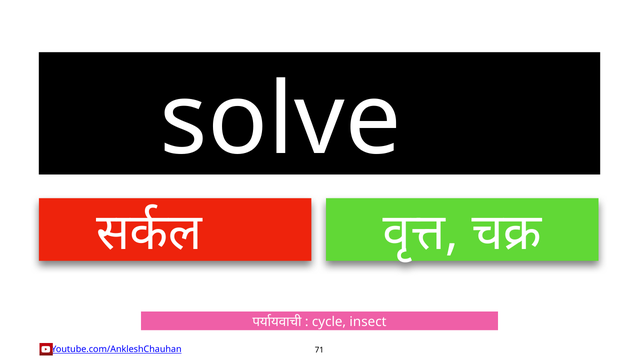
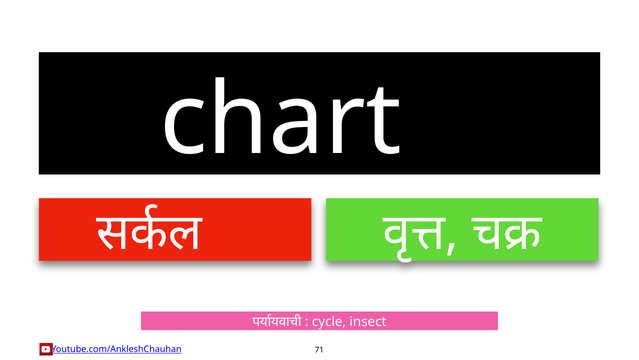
solve: solve -> chart (281, 120)
